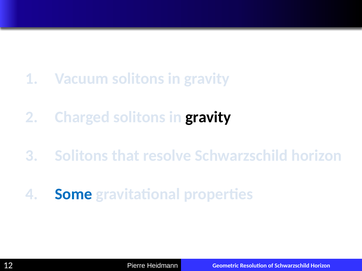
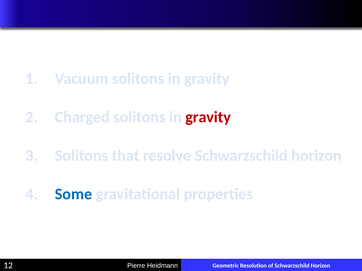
gravity colour: black -> red (208, 117)
